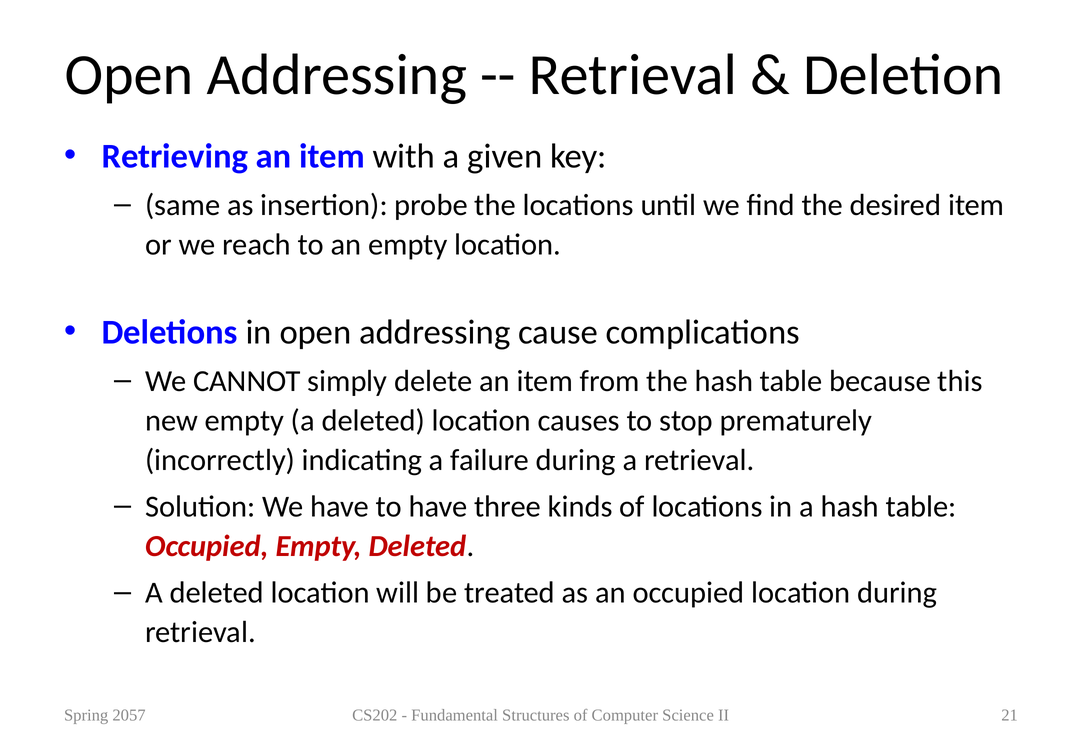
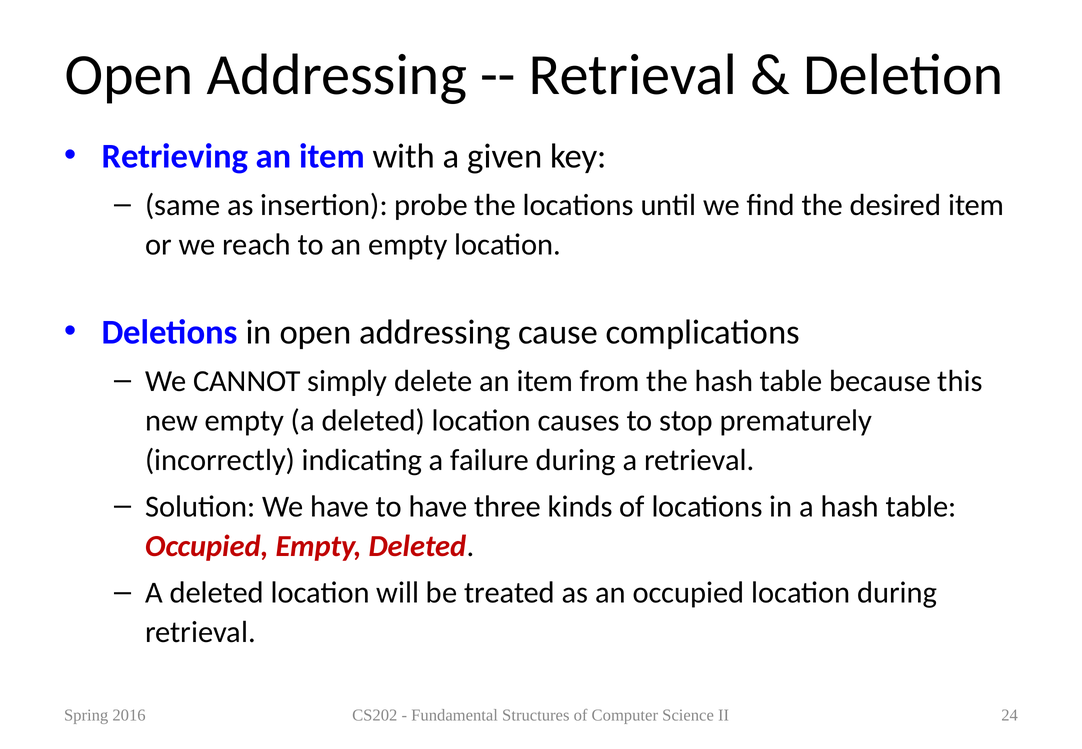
2057: 2057 -> 2016 (129, 715)
21: 21 -> 24 (1010, 715)
